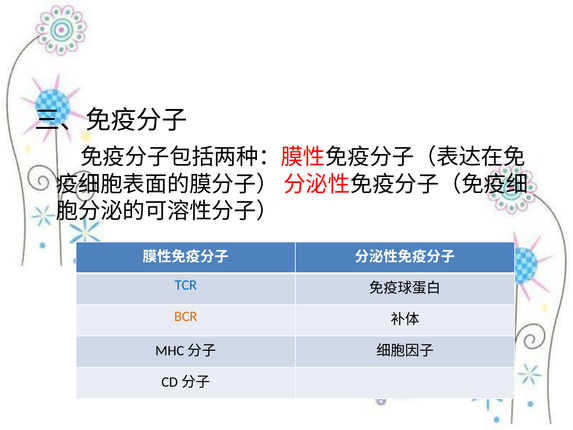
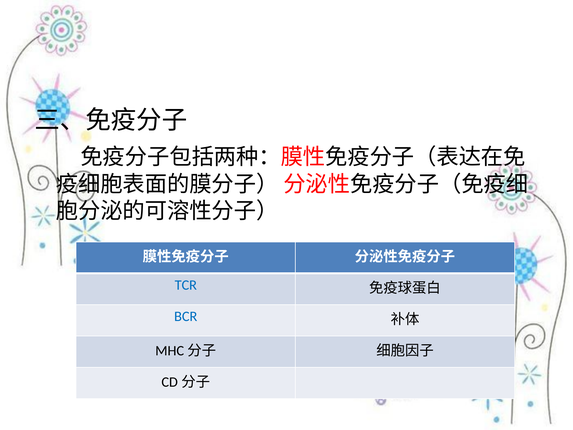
BCR colour: orange -> blue (186, 316)
